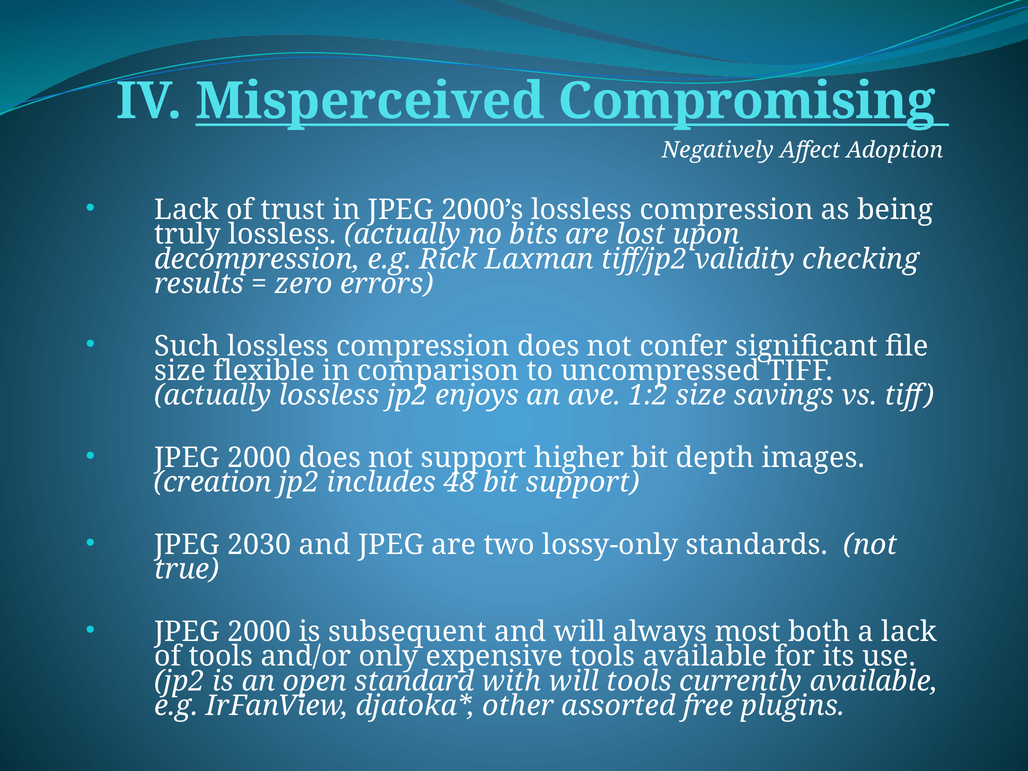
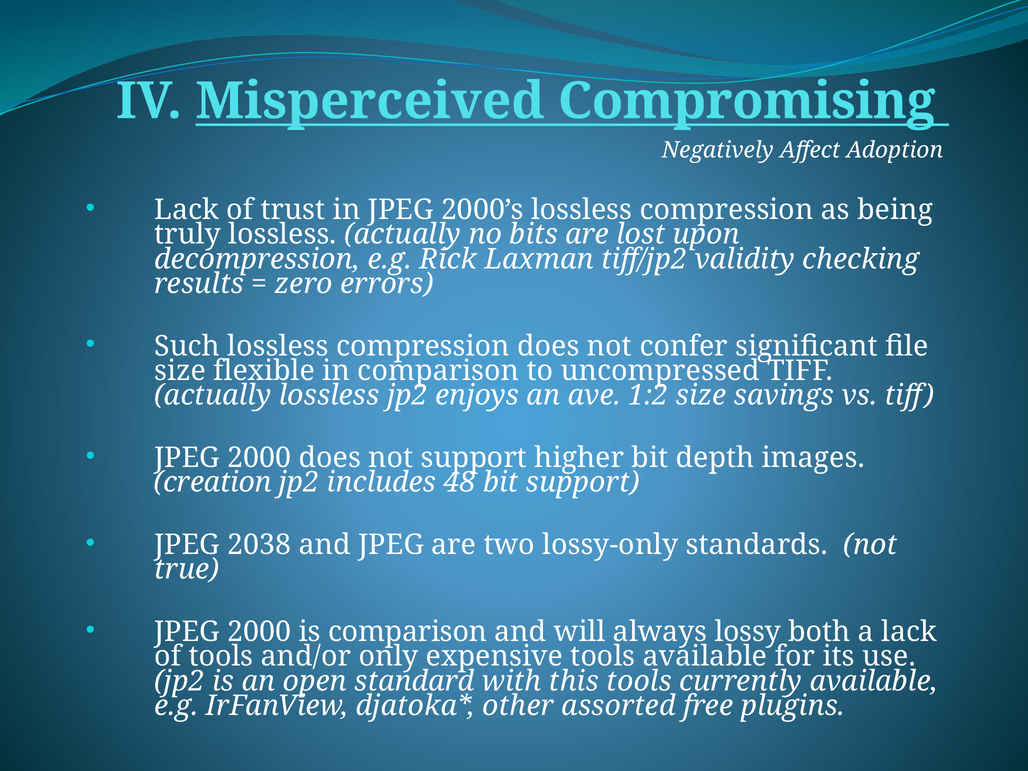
2030: 2030 -> 2038 (259, 545)
is subsequent: subsequent -> comparison (408, 632)
most: most -> lossy (748, 632)
with will: will -> this (574, 681)
